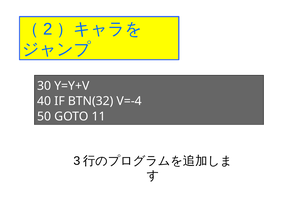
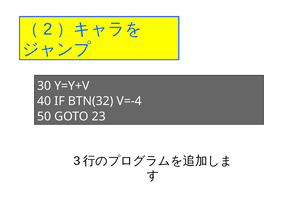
11: 11 -> 23 (99, 116)
